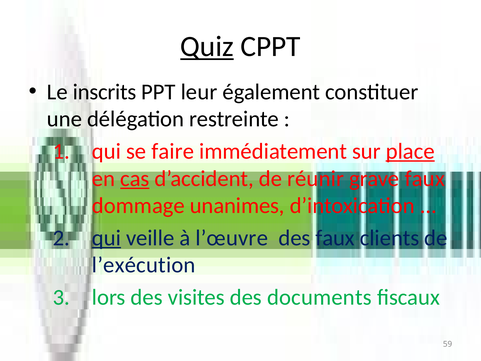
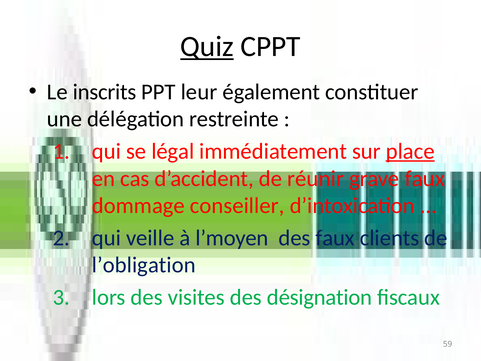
faire: faire -> légal (173, 151)
cas underline: present -> none (135, 178)
unanimes: unanimes -> conseiller (237, 206)
qui underline: present -> none (107, 238)
l’œuvre: l’œuvre -> l’moyen (232, 238)
l’exécution: l’exécution -> l’obligation (144, 265)
documents: documents -> désignation (320, 297)
